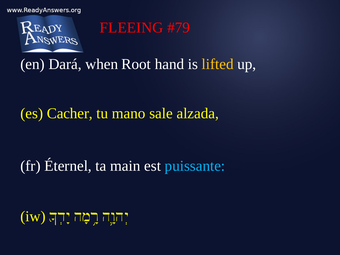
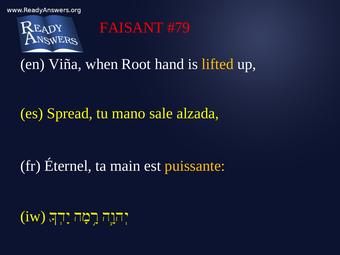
FLEEING: FLEEING -> FAISANT (132, 28)
Dará: Dará -> Viña (65, 64)
Cacher: Cacher -> Spread (70, 113)
puissante colour: light blue -> yellow (195, 166)
